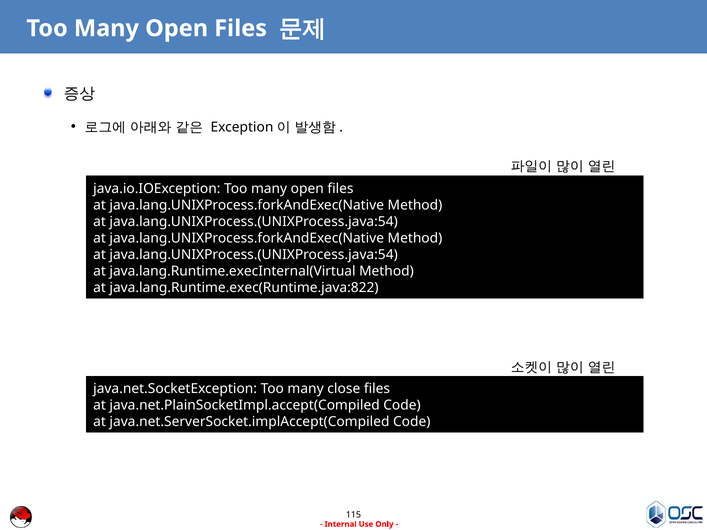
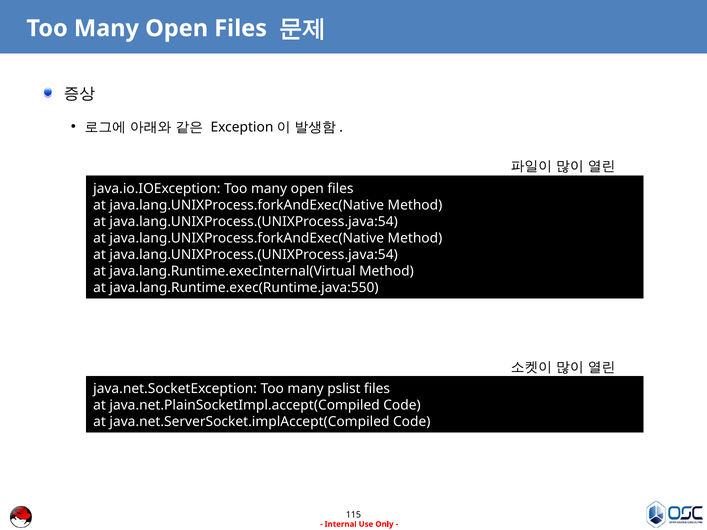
java.lang.Runtime.exec(Runtime.java:822: java.lang.Runtime.exec(Runtime.java:822 -> java.lang.Runtime.exec(Runtime.java:550 (244, 288)
close: close -> pslist (344, 389)
